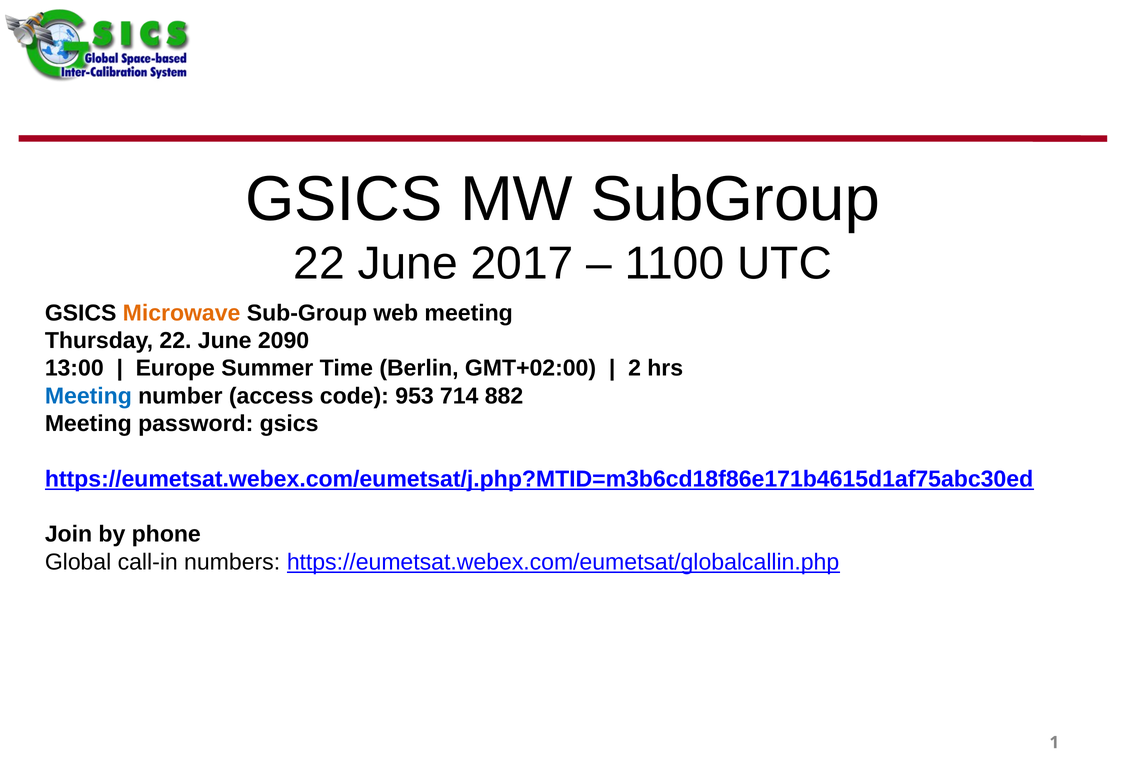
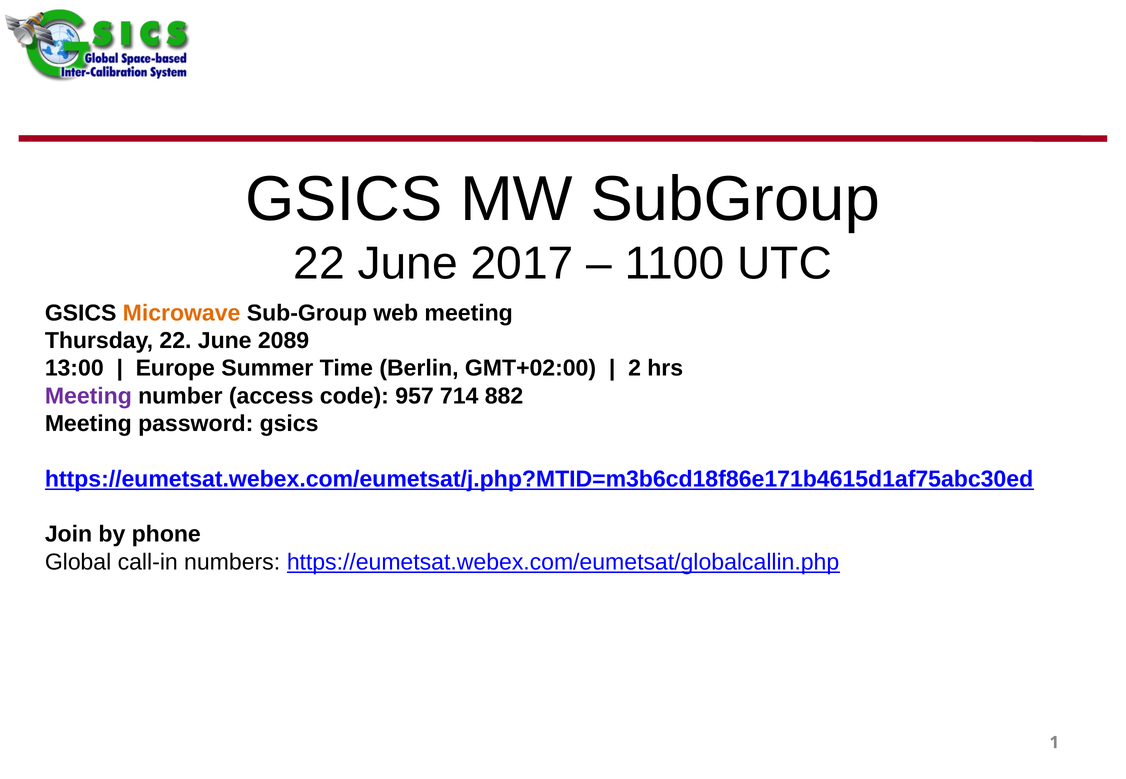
2090: 2090 -> 2089 (284, 341)
Meeting colour: blue -> purple (88, 396)
953: 953 -> 957 (415, 396)
